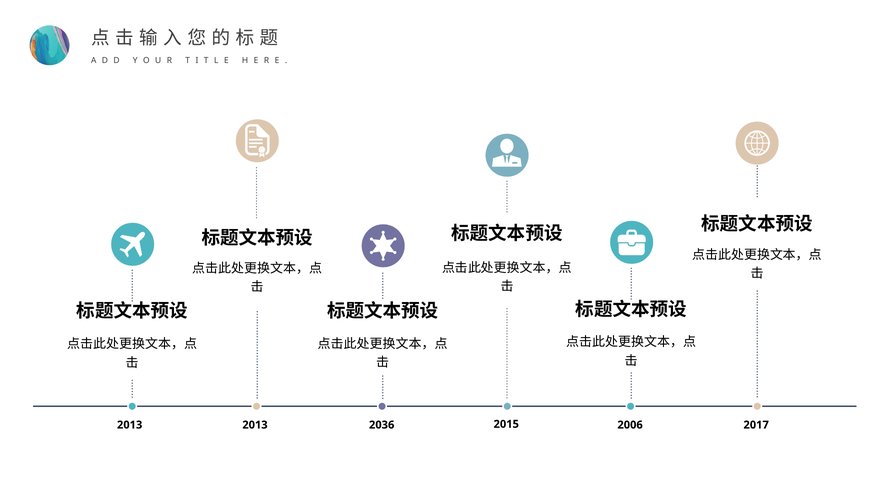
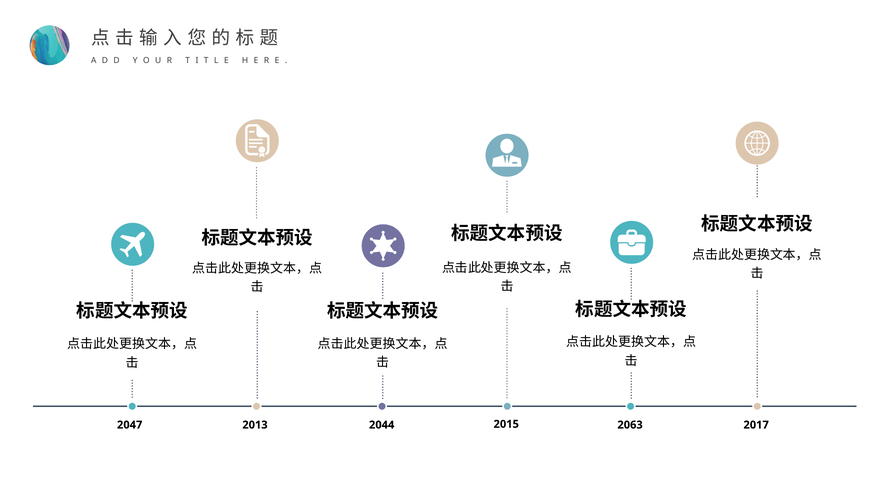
2013: 2013 -> 2047 (130, 425)
2036: 2036 -> 2044 (382, 425)
2006: 2006 -> 2063 (630, 425)
